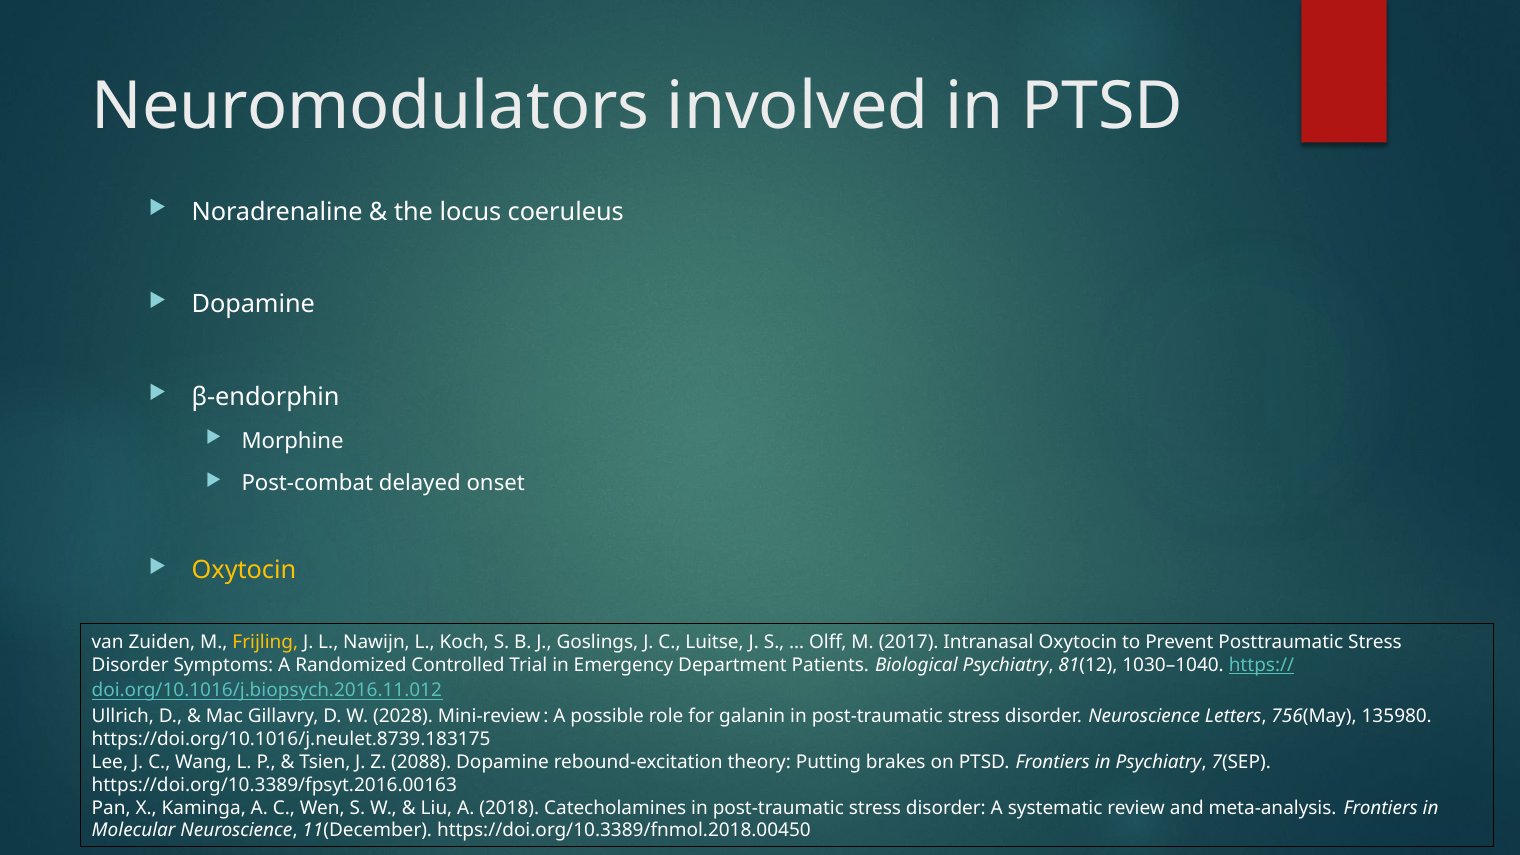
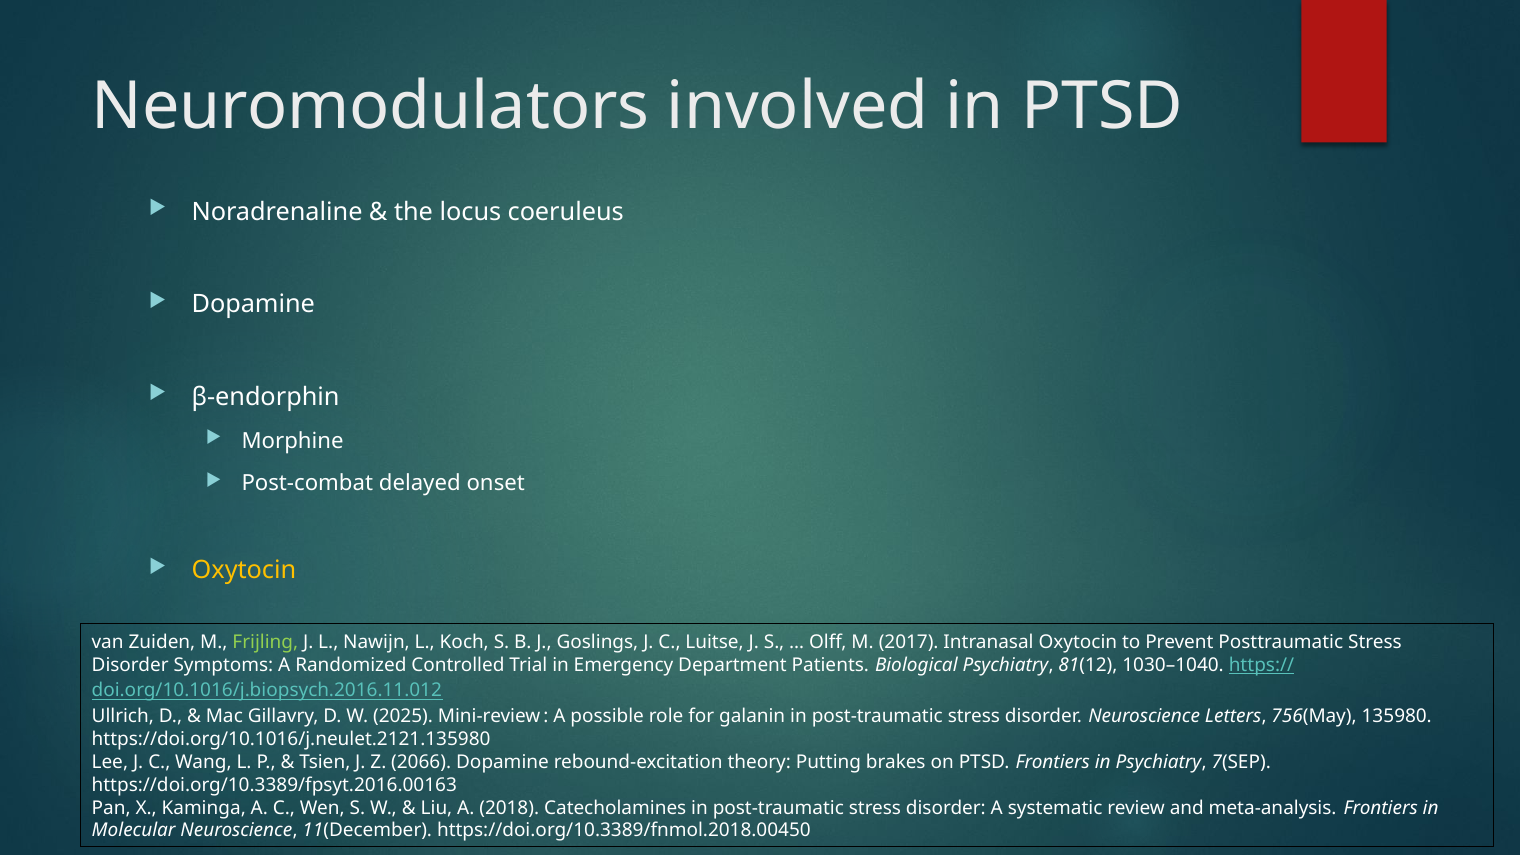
Frijling colour: yellow -> light green (265, 642)
2028: 2028 -> 2025 (403, 717)
https://doi.org/10.1016/j.neulet.8739.183175: https://doi.org/10.1016/j.neulet.8739.183175 -> https://doi.org/10.1016/j.neulet.2121.135980 (291, 739)
2088: 2088 -> 2066 (421, 762)
